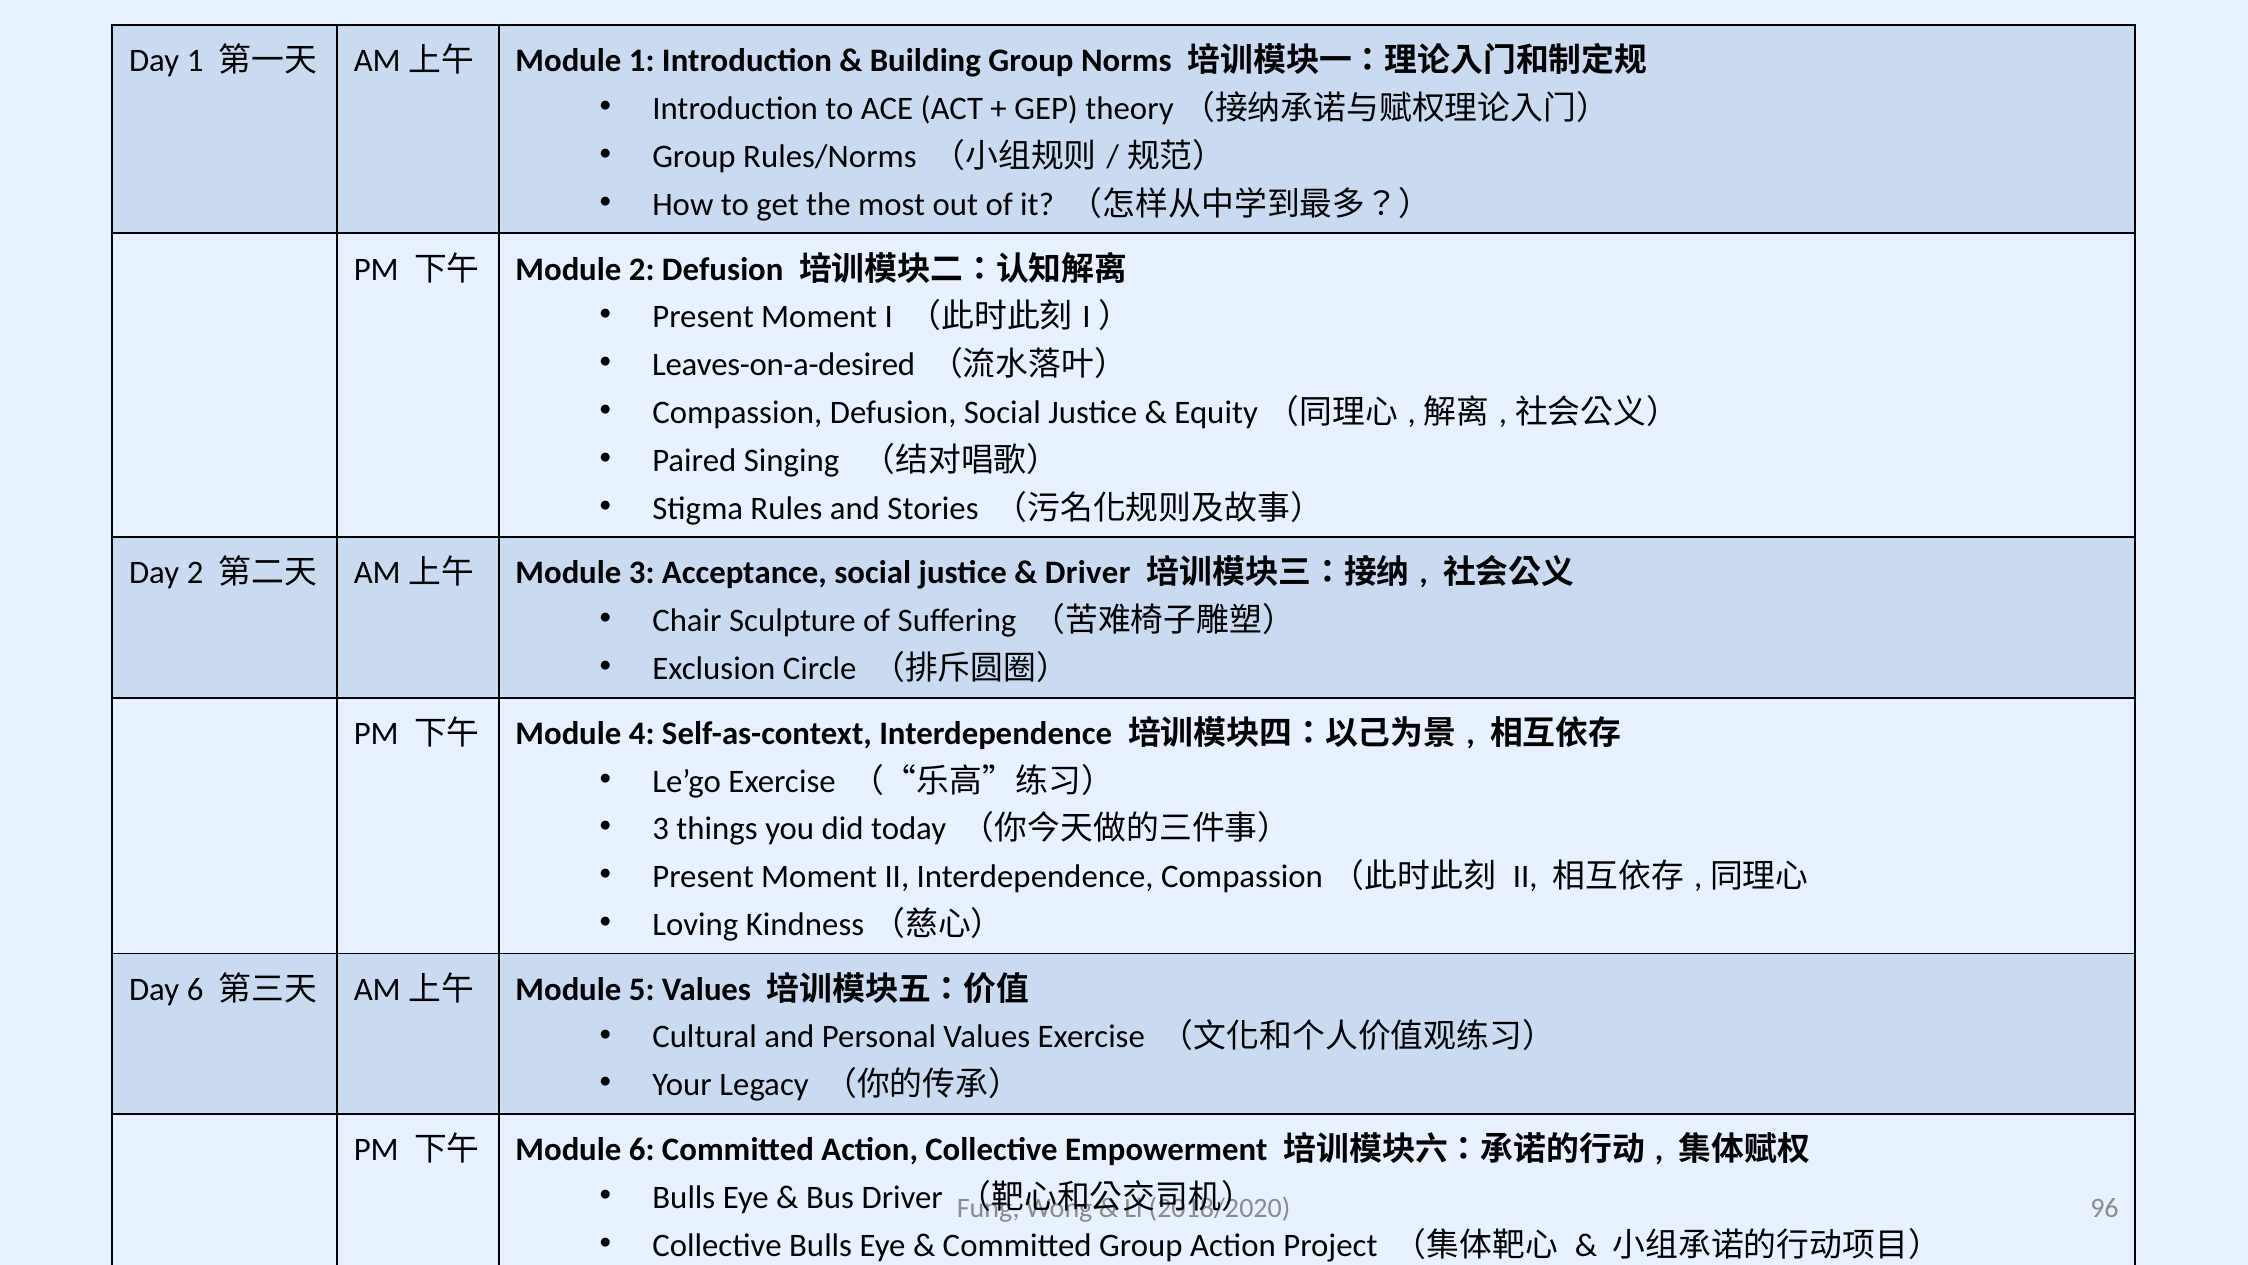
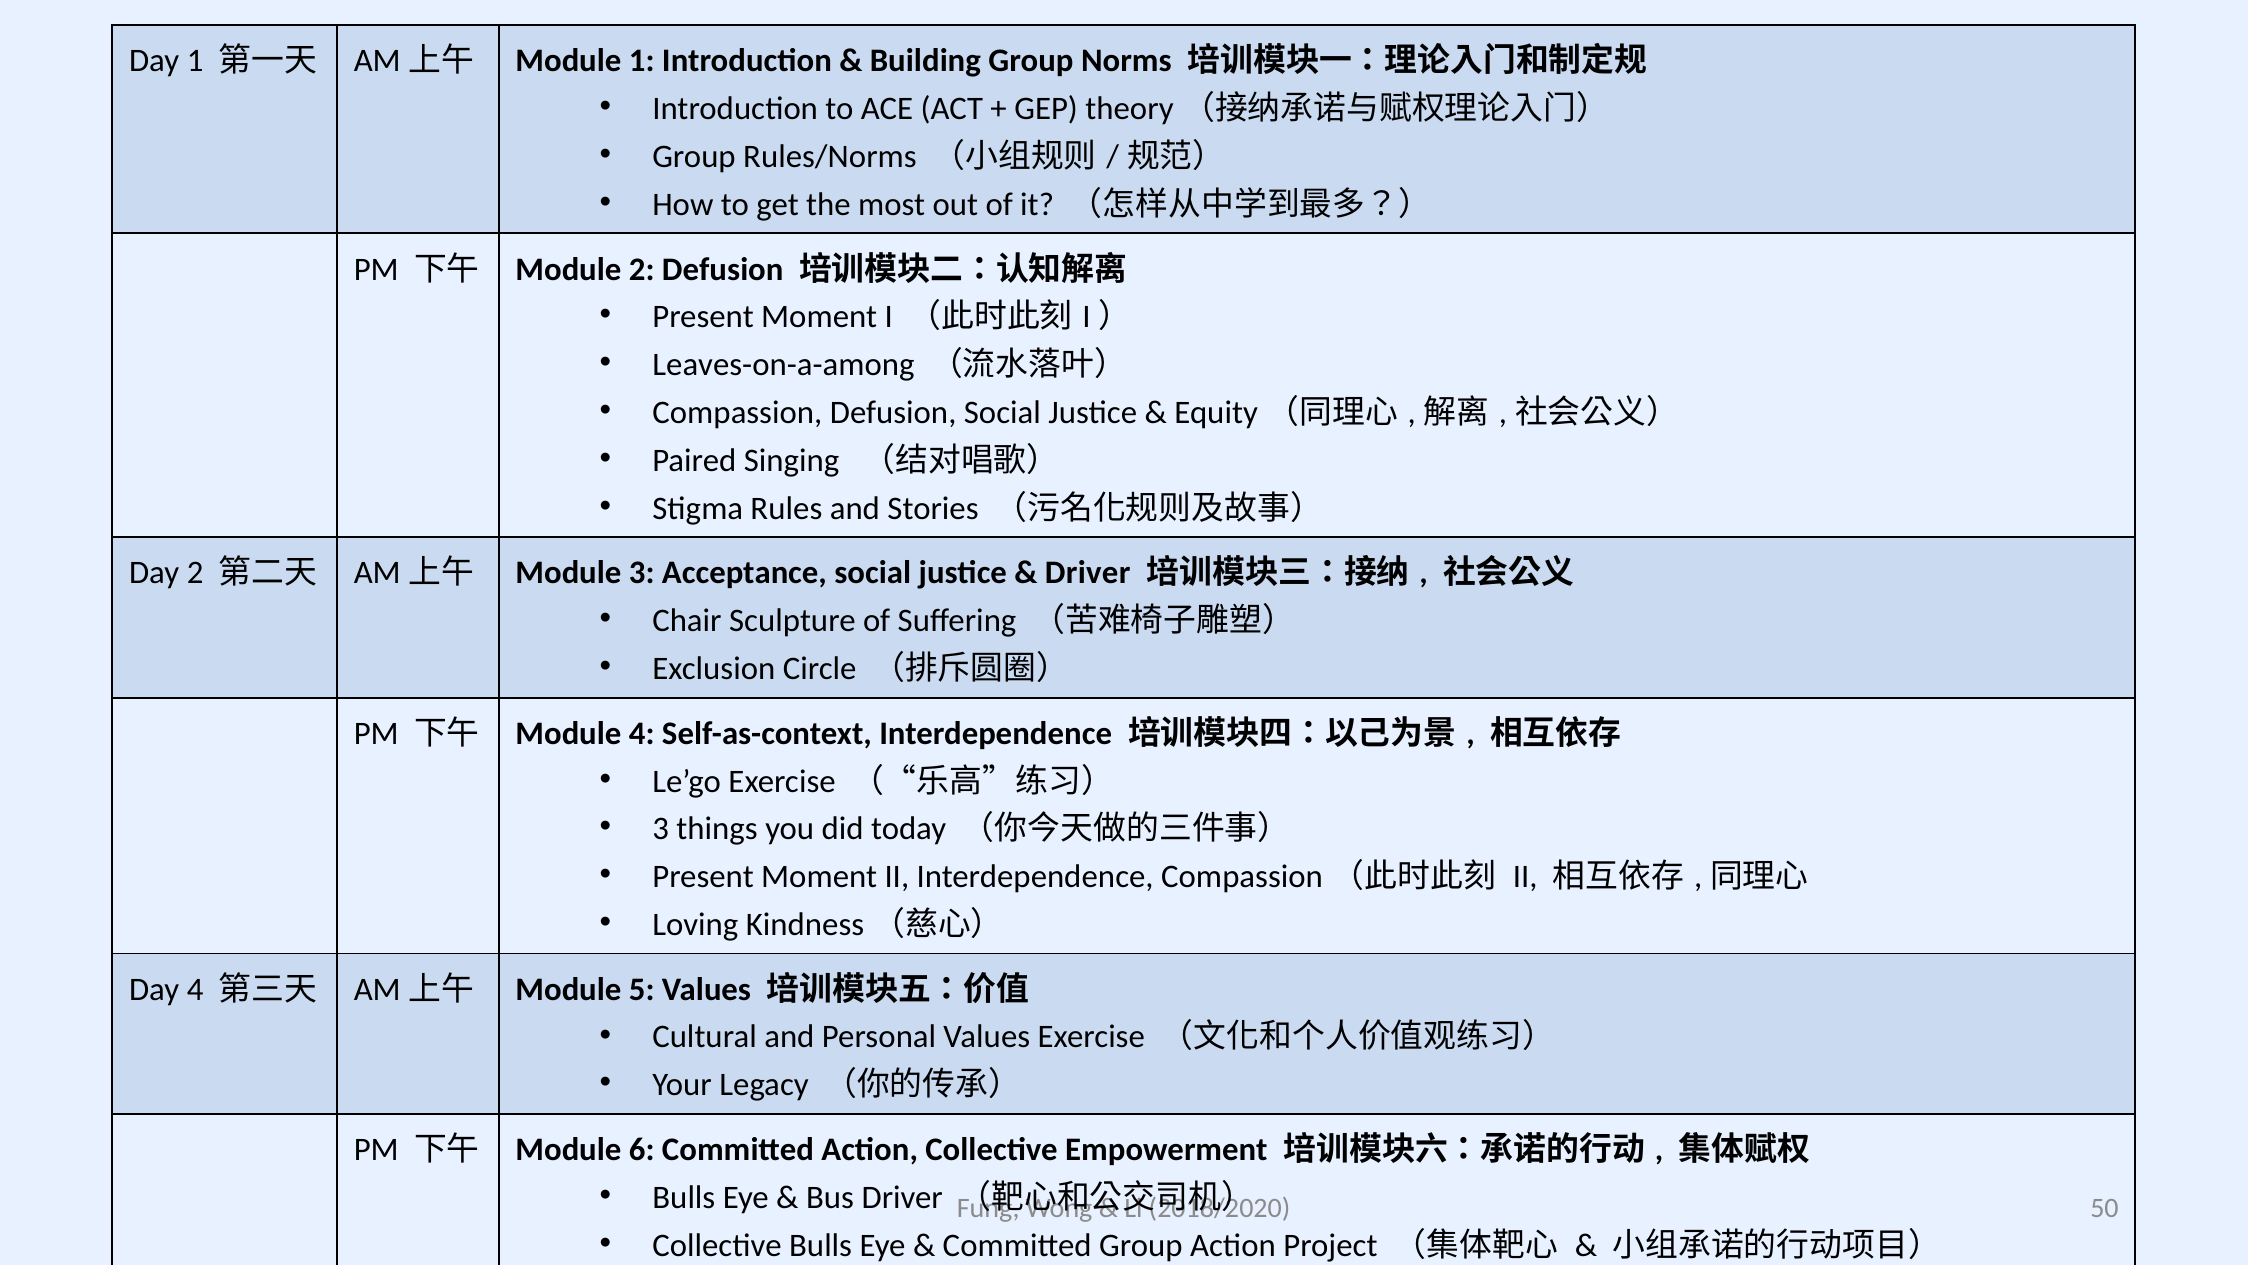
Leaves-on-a-desired: Leaves-on-a-desired -> Leaves-on-a-among (783, 365)
Day 6: 6 -> 4 (195, 989)
96: 96 -> 50 (2104, 1207)
